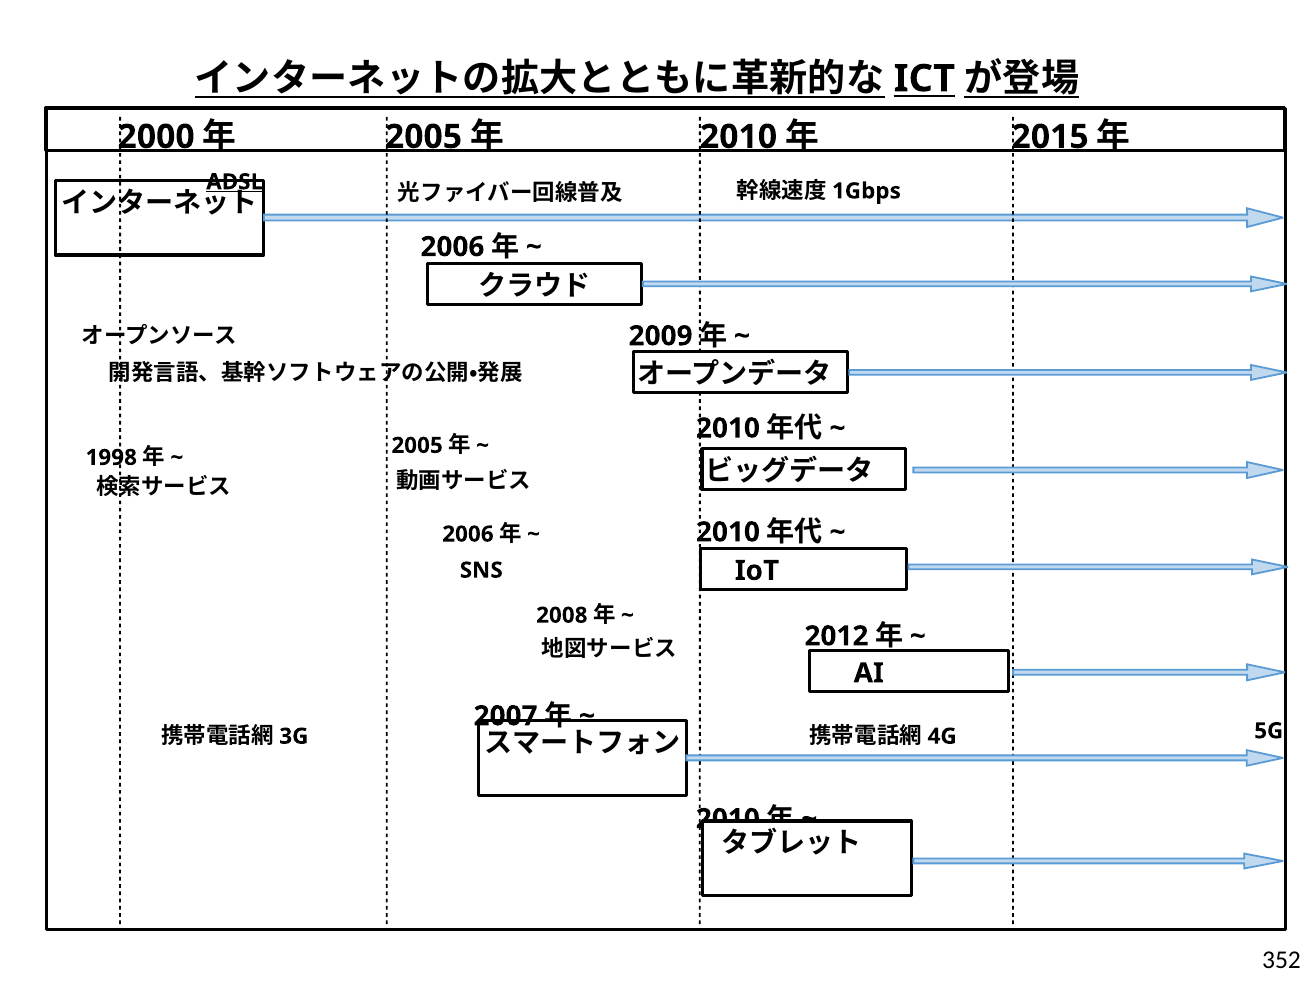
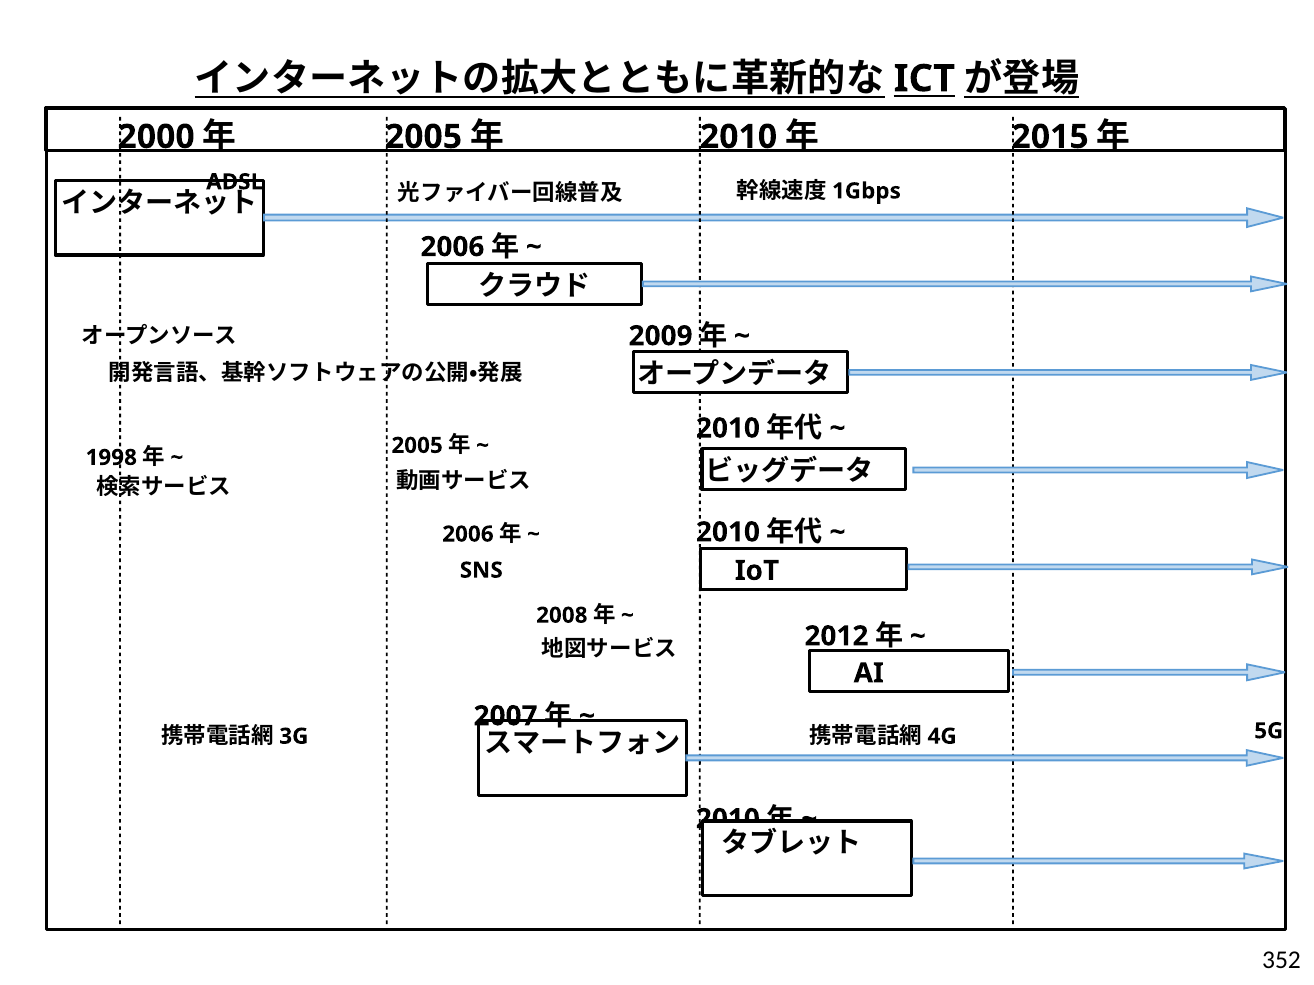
ADSL underline: present -> none (235, 182)
